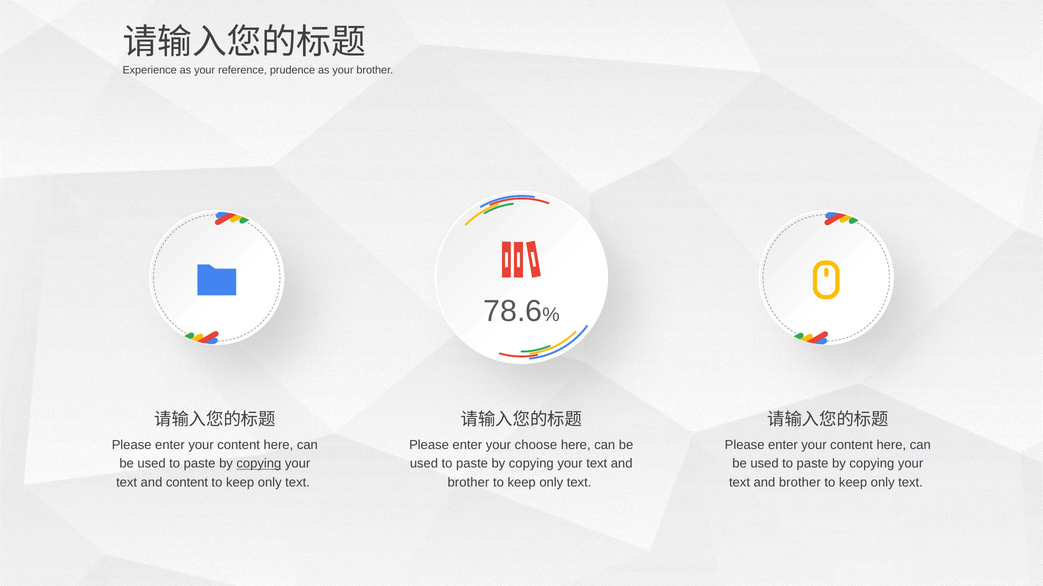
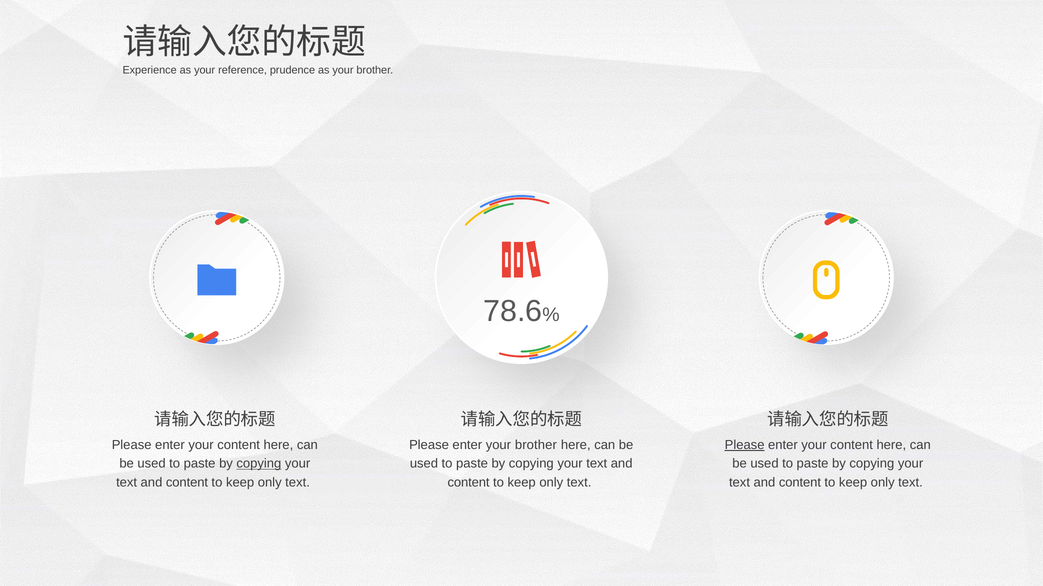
enter your choose: choose -> brother (536, 445)
Please underline: none -> present (745, 445)
brother: brother -> content (469, 483)
brother: brother -> content (800, 483)
